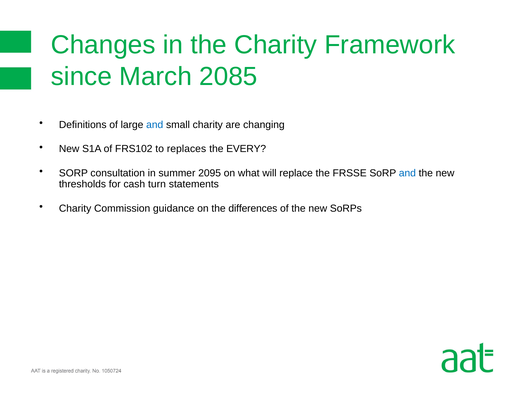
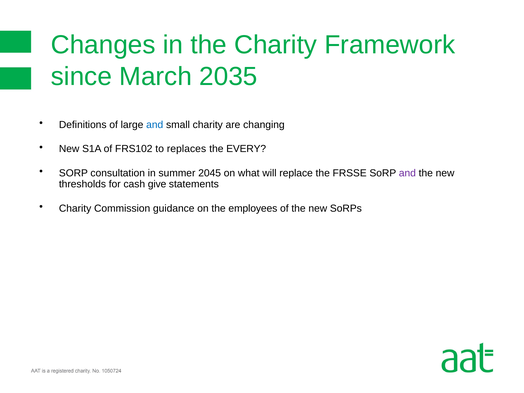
2085: 2085 -> 2035 (228, 76)
2095: 2095 -> 2045 (210, 173)
and colour: blue -> purple (407, 173)
turn: turn -> give (157, 184)
differences: differences -> employees (253, 208)
